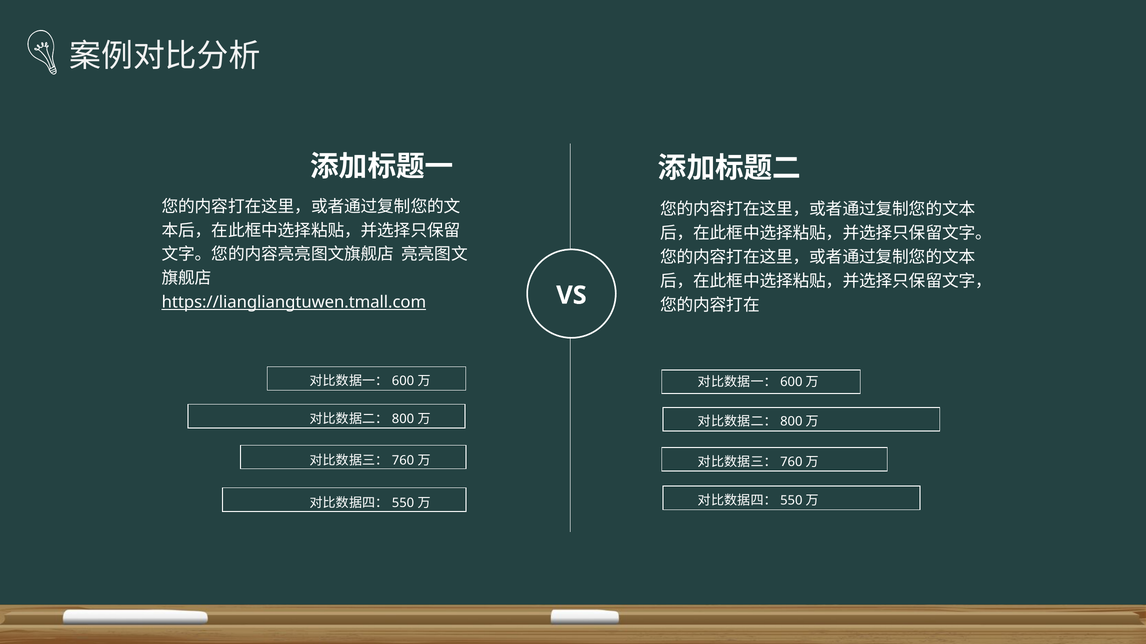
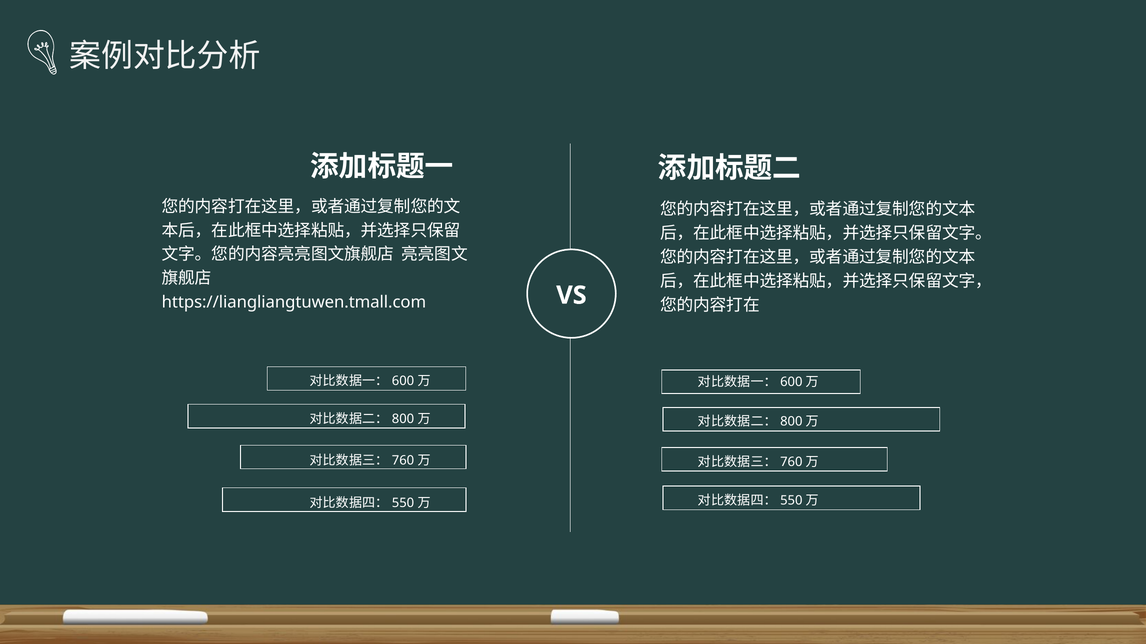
https://liangliangtuwen.tmall.com underline: present -> none (294, 303)
